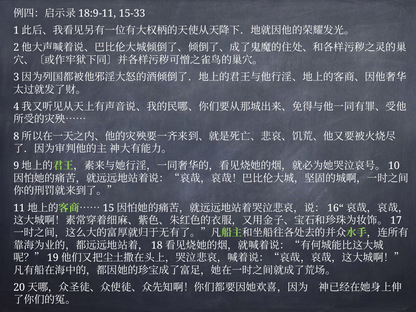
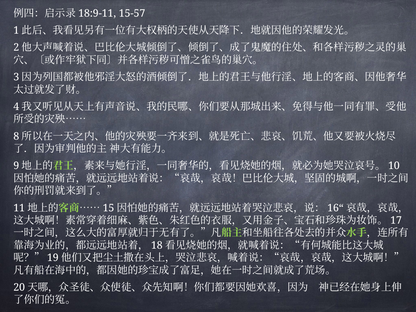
15-33: 15-33 -> 15-57 (132, 13)
